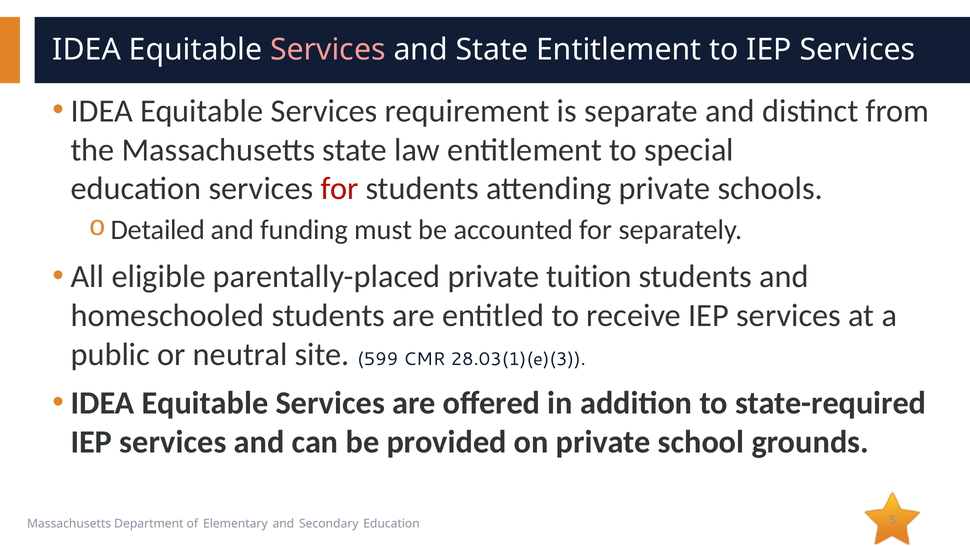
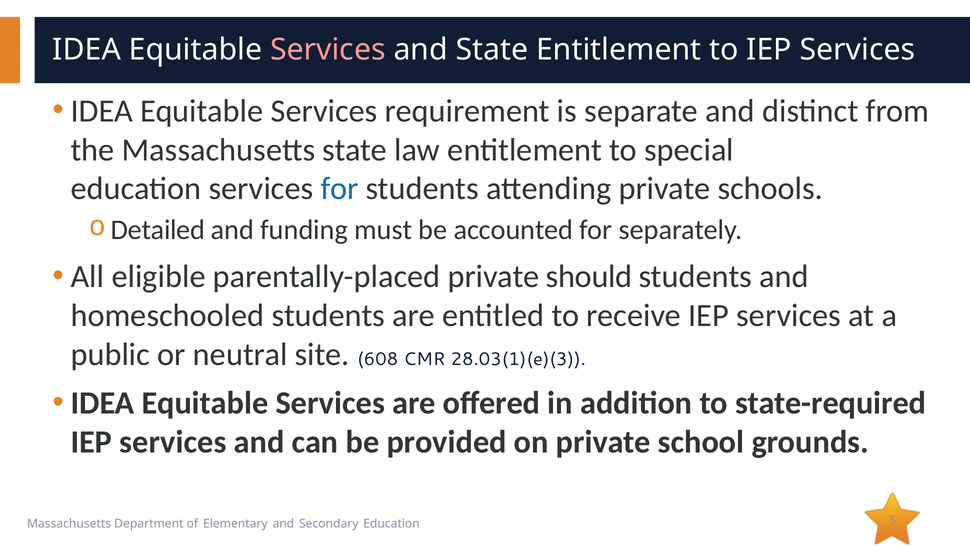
for colour: red -> blue (340, 189)
tuition: tuition -> should (589, 276)
599: 599 -> 608 (378, 359)
